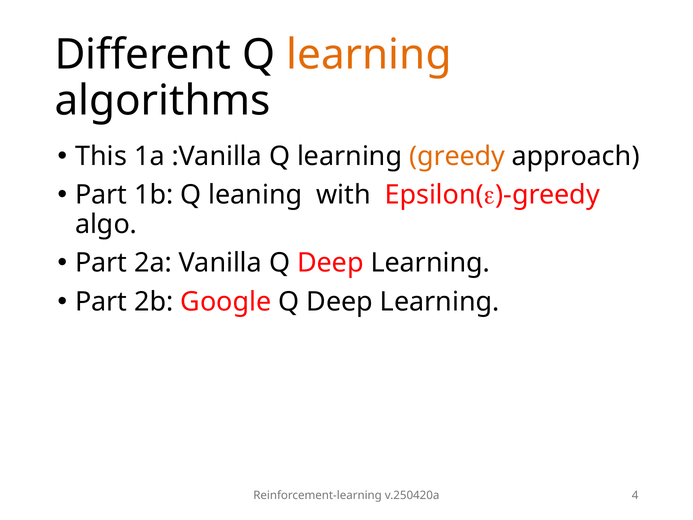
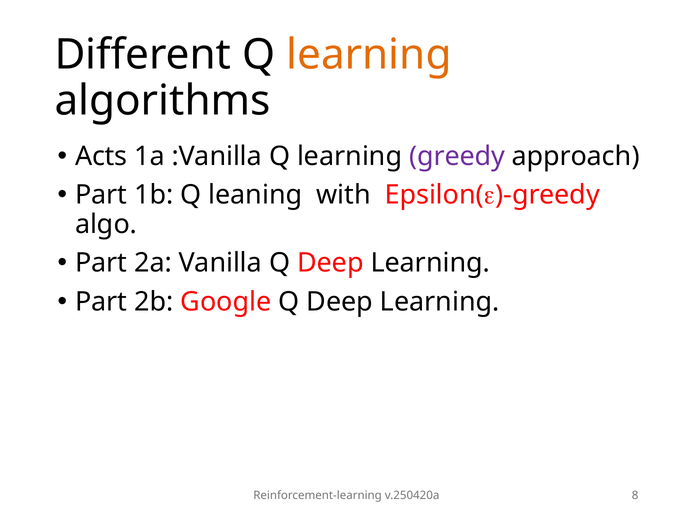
This: This -> Acts (101, 156)
greedy colour: orange -> purple (457, 156)
4: 4 -> 8 (635, 495)
